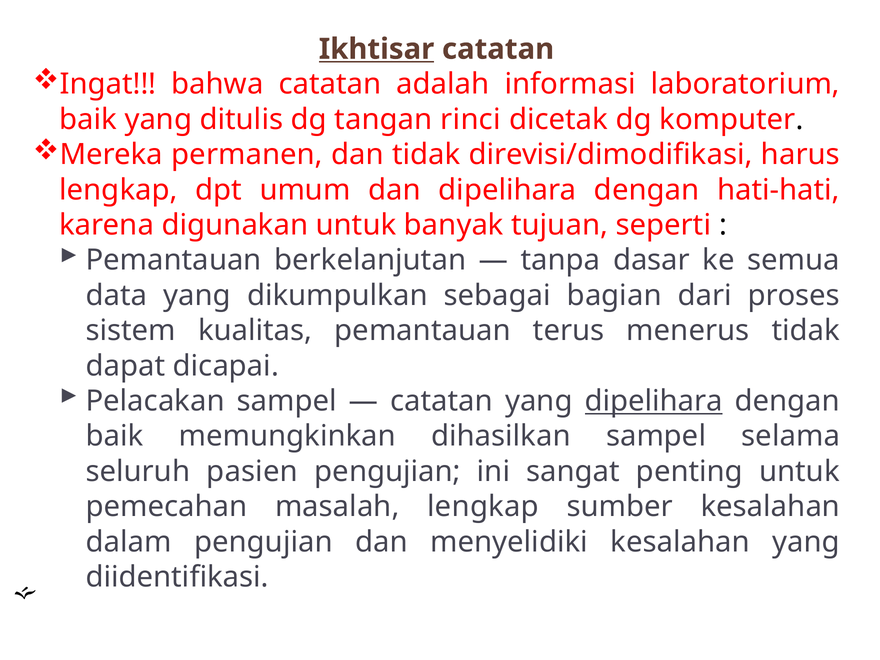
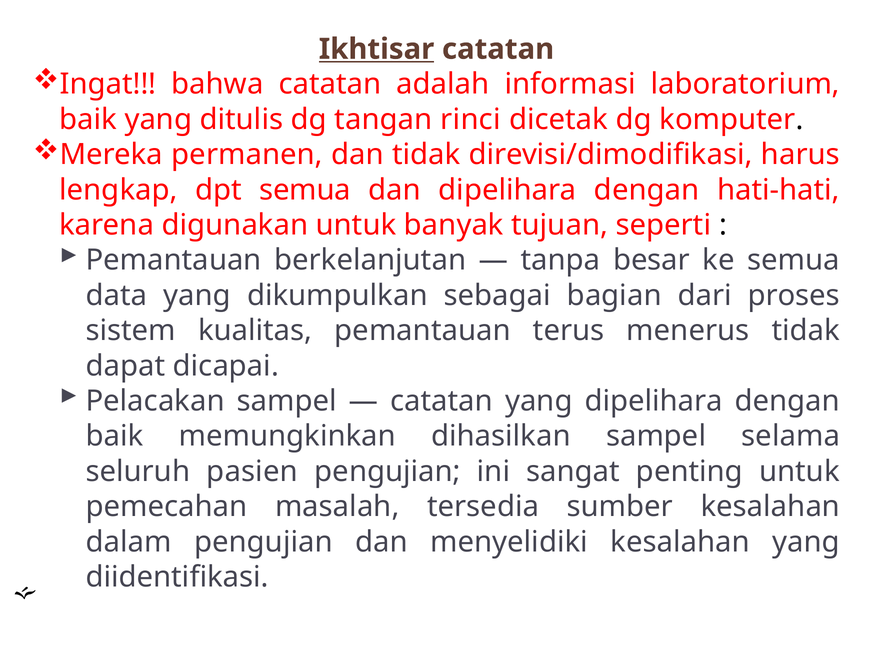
dpt umum: umum -> semua (305, 190)
dasar: dasar -> besar (651, 260)
dipelihara underline: present -> none (654, 401)
masalah lengkap: lengkap -> tersedia (483, 507)
